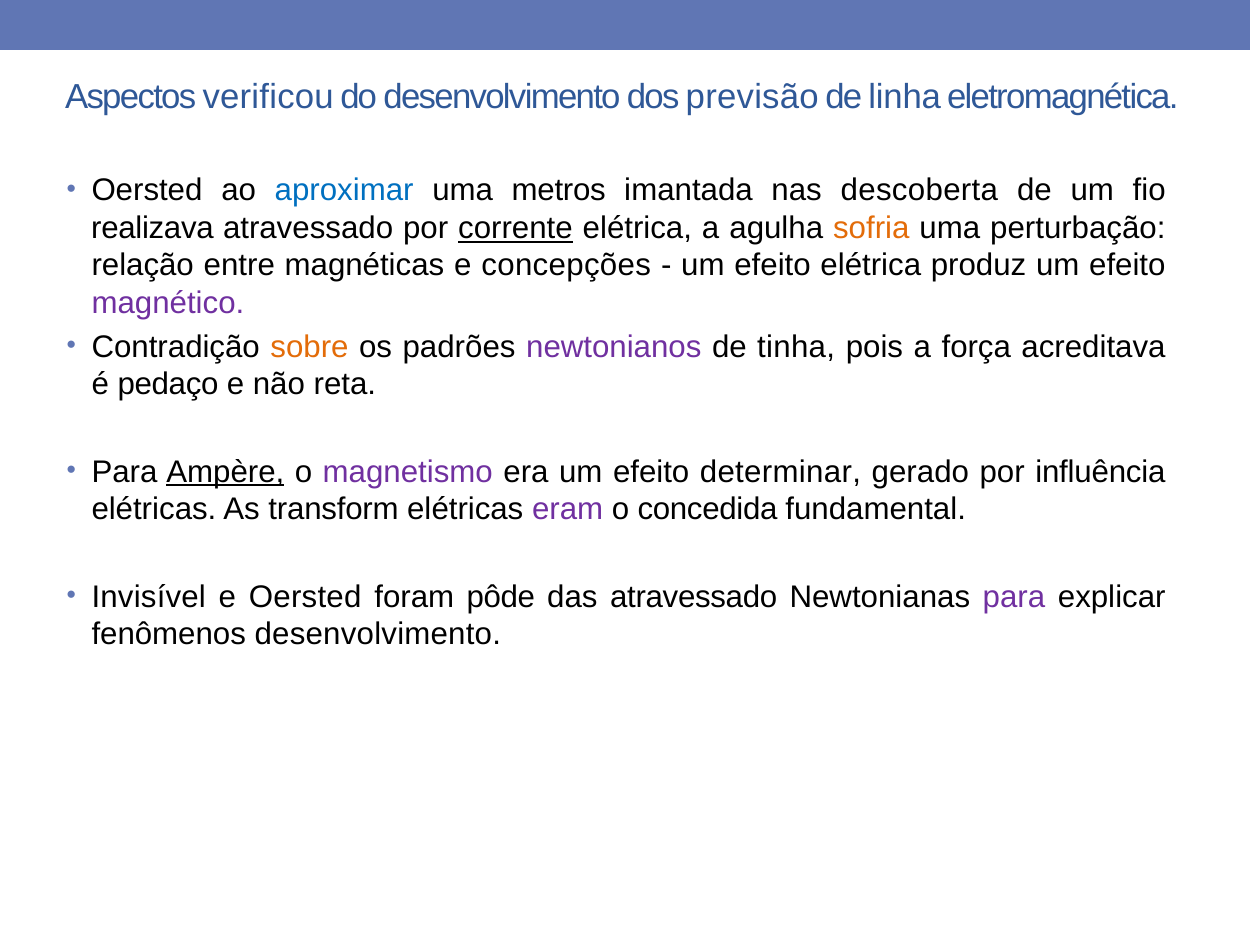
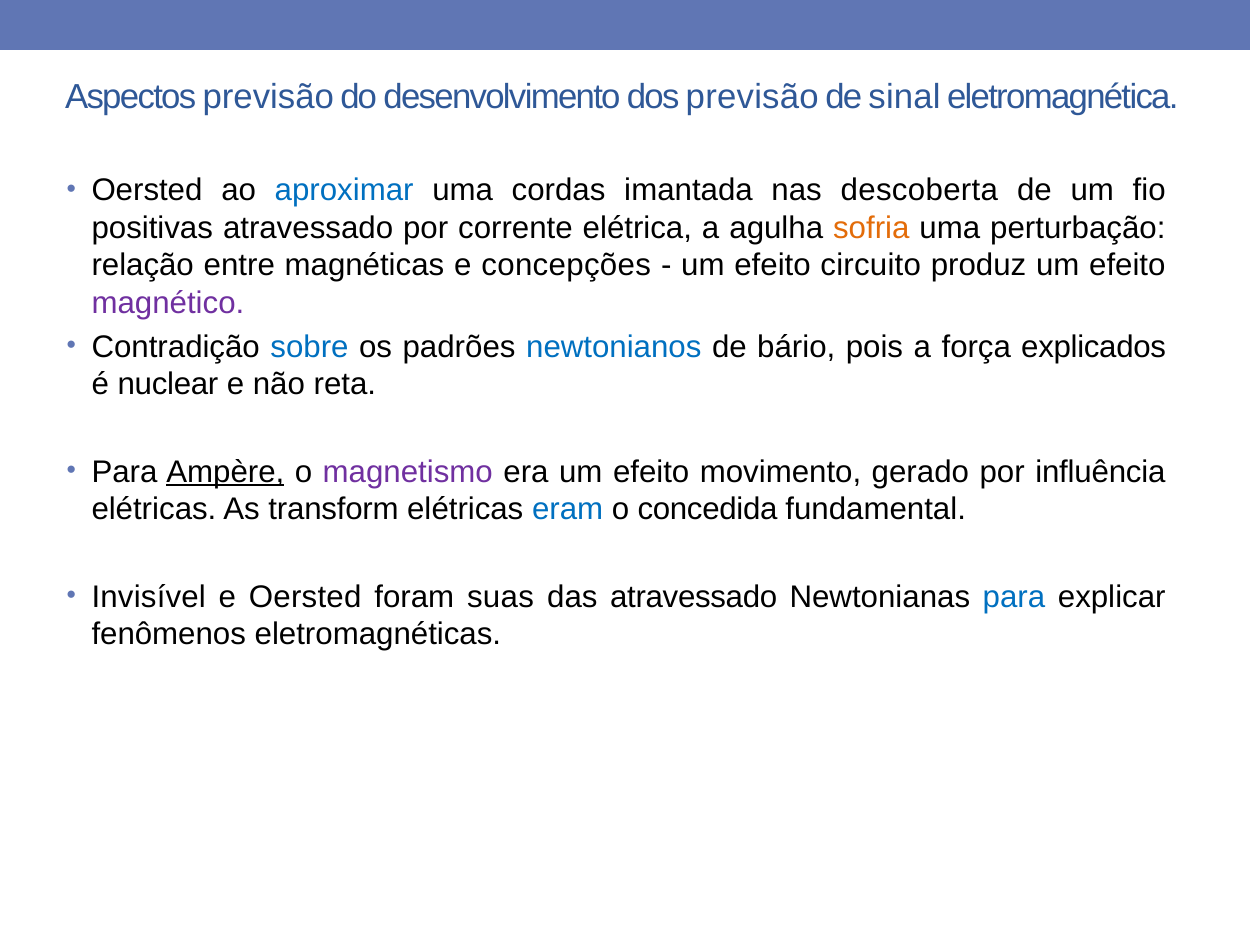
Aspectos verificou: verificou -> previsão (268, 97)
linha: linha -> sinal (905, 97)
metros: metros -> cordas (559, 191)
realizava: realizava -> positivas (152, 228)
corrente underline: present -> none (515, 228)
efeito elétrica: elétrica -> circuito (871, 266)
sobre colour: orange -> blue (309, 347)
newtonianos colour: purple -> blue (614, 347)
tinha: tinha -> bário (796, 347)
acreditava: acreditava -> explicados (1094, 347)
pedaço: pedaço -> nuclear (168, 385)
determinar: determinar -> movimento (781, 472)
eram colour: purple -> blue (568, 510)
pôde: pôde -> suas (501, 597)
para colour: purple -> blue (1014, 597)
fenômenos desenvolvimento: desenvolvimento -> eletromagnéticas (378, 635)
